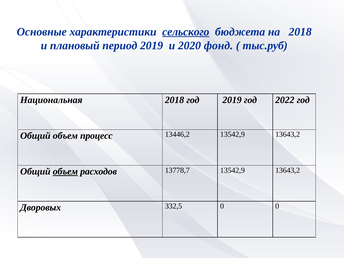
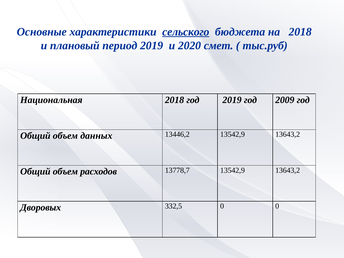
фонд: фонд -> смет (219, 46)
2022: 2022 -> 2009 (285, 100)
процесс: процесс -> данных (96, 136)
объем underline: present -> none (65, 172)
